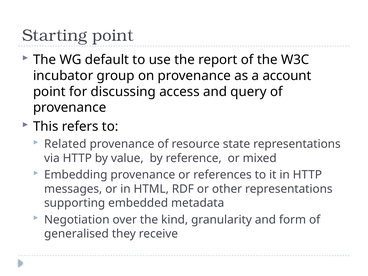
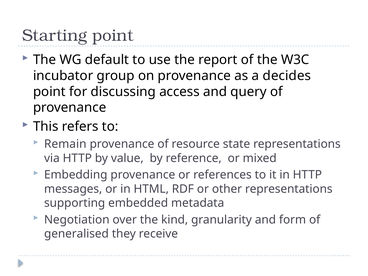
account: account -> decides (287, 76)
Related: Related -> Remain (65, 144)
